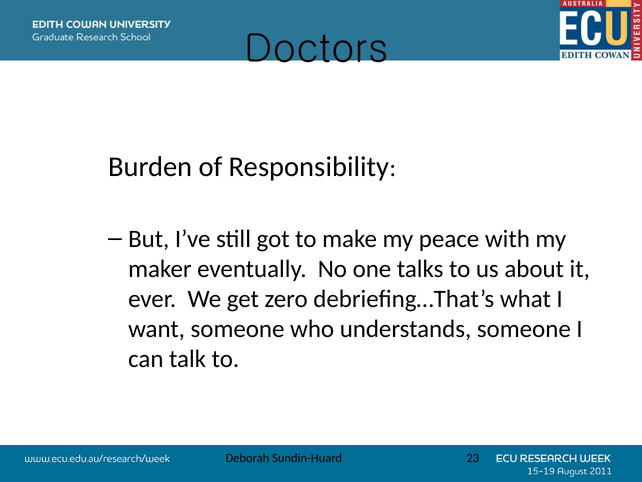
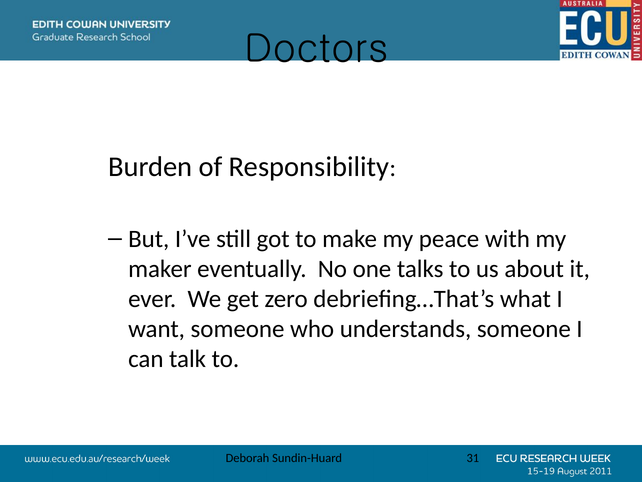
23: 23 -> 31 (473, 458)
